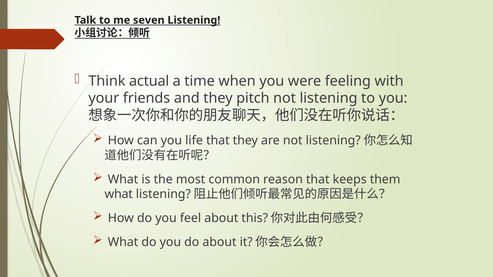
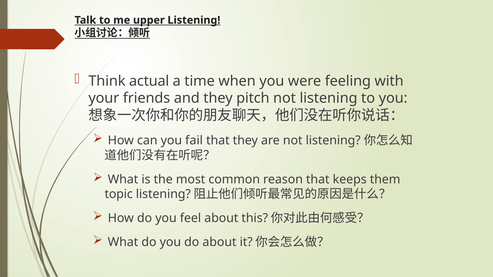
seven: seven -> upper (149, 20)
life: life -> fail (194, 141)
what: what -> topic (119, 194)
